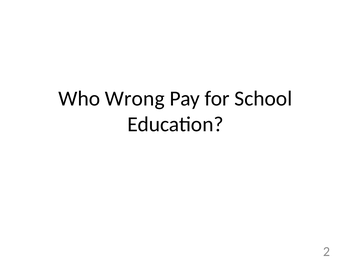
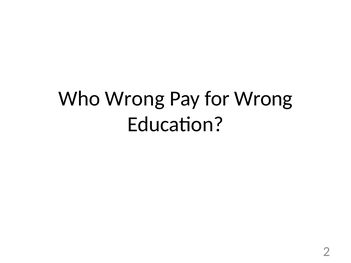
for School: School -> Wrong (263, 99)
